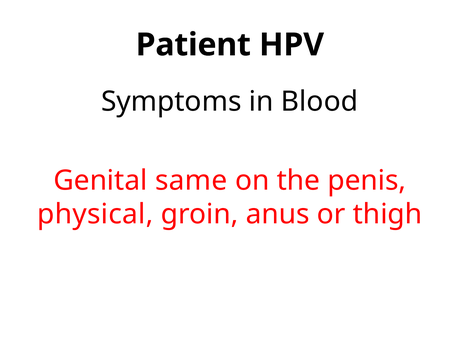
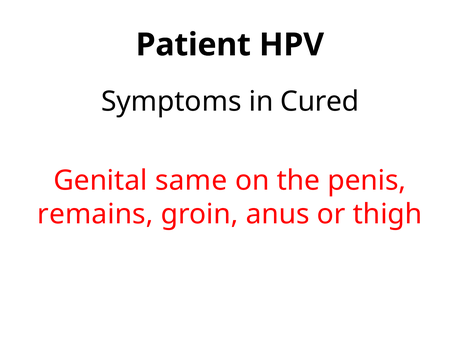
Blood: Blood -> Cured (320, 102)
physical: physical -> remains (95, 214)
